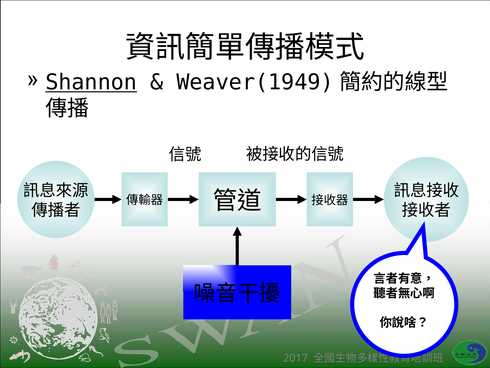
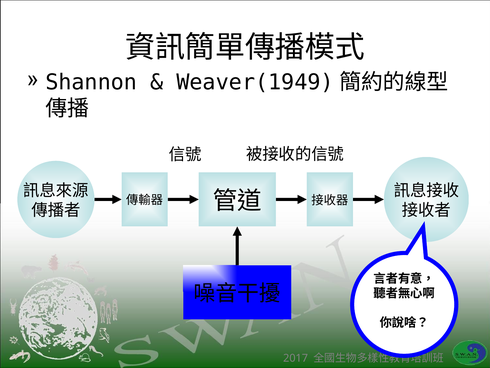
Shannon underline: present -> none (91, 82)
